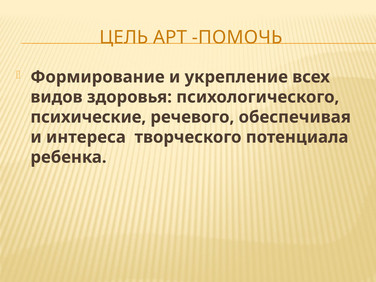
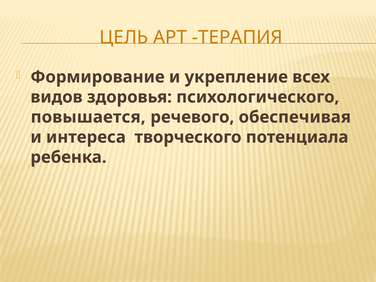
ПОМОЧЬ: ПОМОЧЬ -> ТЕРАПИЯ (237, 37)
психические: психические -> повышается (88, 117)
